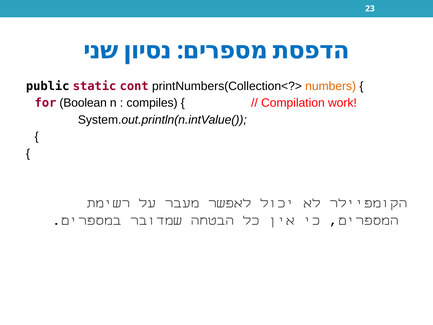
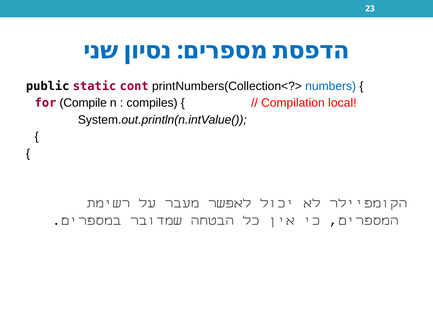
numbers colour: orange -> blue (331, 86)
Boolean: Boolean -> Compile (83, 103)
work: work -> local (342, 103)
